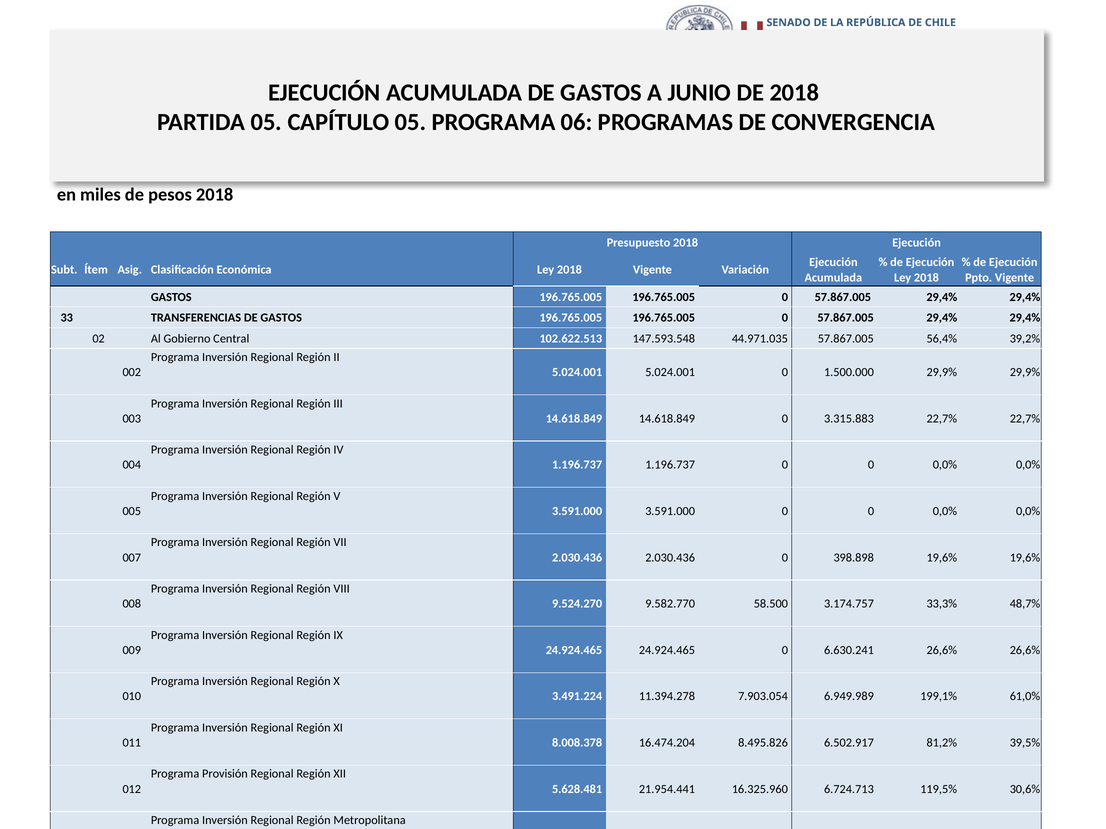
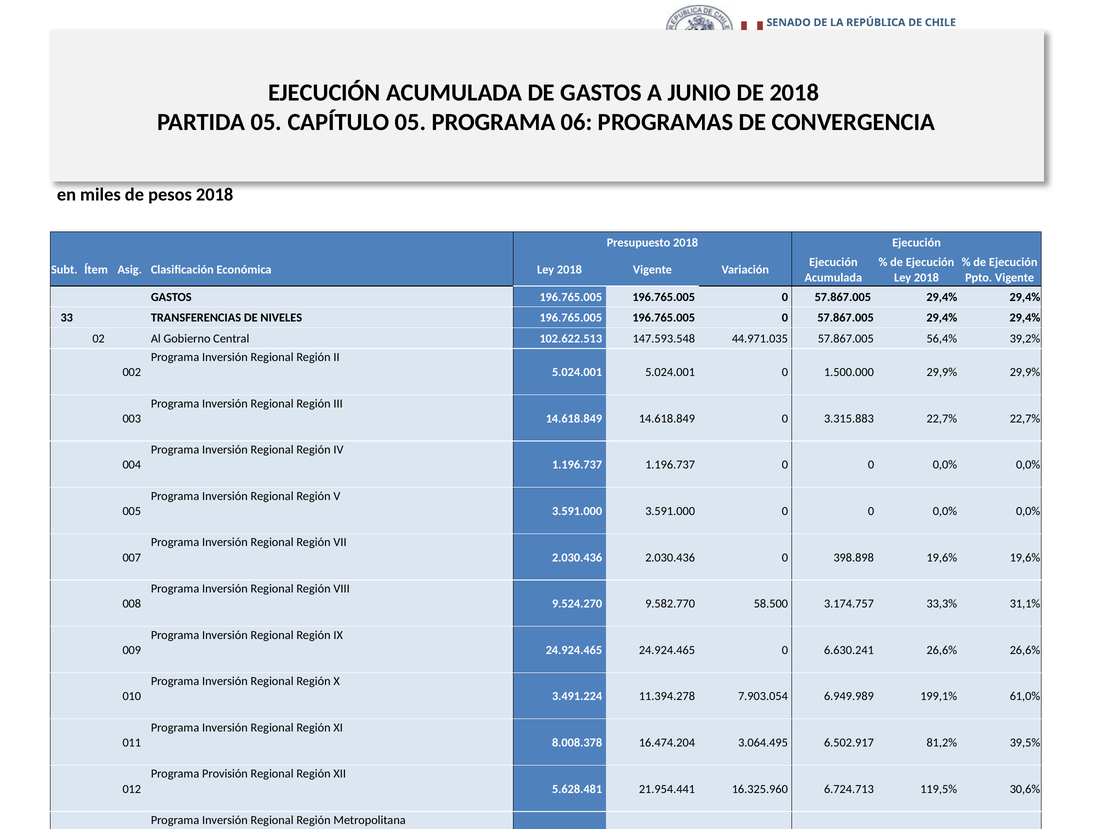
TRANSFERENCIAS DE GASTOS: GASTOS -> NIVELES (281, 318)
48,7%: 48,7% -> 31,1% (1025, 604)
8.495.826: 8.495.826 -> 3.064.495 (763, 743)
